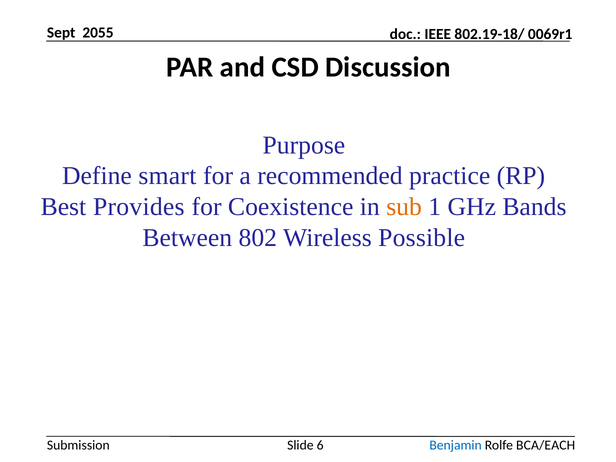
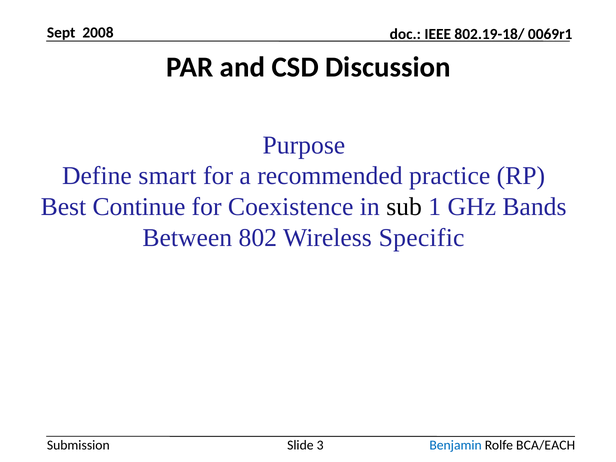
2055: 2055 -> 2008 (98, 33)
Provides: Provides -> Continue (139, 207)
sub colour: orange -> black (404, 207)
Possible: Possible -> Specific (422, 238)
6: 6 -> 3 (320, 445)
